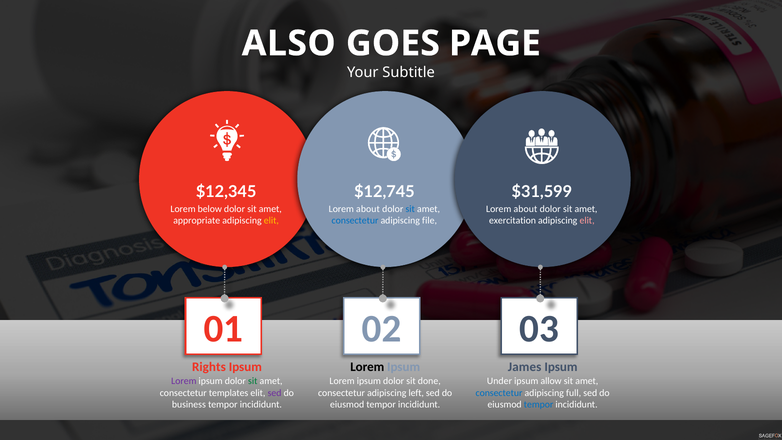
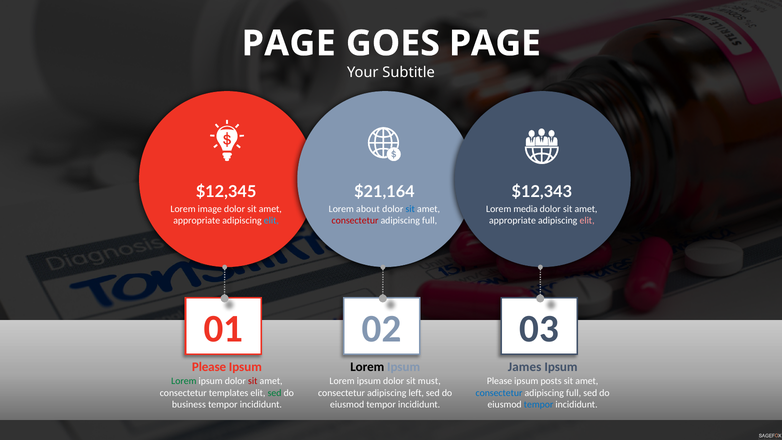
ALSO: ALSO -> PAGE (289, 43)
$12,745: $12,745 -> $21,164 (384, 192)
$31,599: $31,599 -> $12,343 (542, 192)
below: below -> image (210, 209)
about: about -> media (526, 209)
elit colour: yellow -> light blue (271, 221)
consectetur colour: blue -> red (355, 221)
file: file -> full (430, 221)
exercitation: exercitation -> appropriate (512, 221)
Rights: Rights -> Please (209, 367)
Lorem colour: purple -> green (184, 381)
sit colour: green -> red (253, 381)
done: done -> must (429, 381)
Under: Under -> Please (500, 381)
allow: allow -> posts (551, 381)
sed colour: purple -> green (275, 393)
